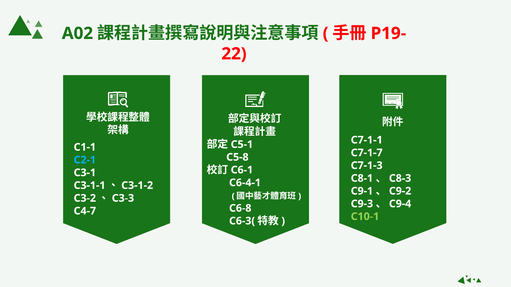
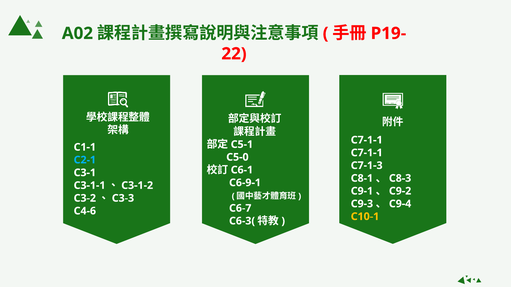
C7-1-7: C7-1-7 -> C7-1-1 (367, 153)
C5-8: C5-8 -> C5-0 (237, 157)
C6-4-1: C6-4-1 -> C6-9-1 (245, 183)
C6-8: C6-8 -> C6-7 (240, 208)
C4-7: C4-7 -> C4-6 (85, 211)
C10-1 colour: light green -> yellow (365, 217)
